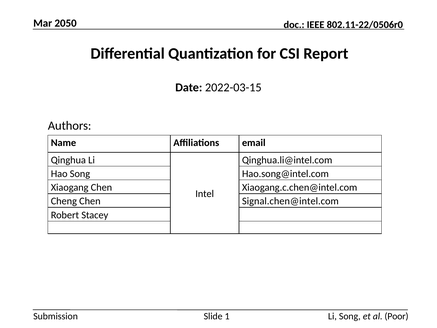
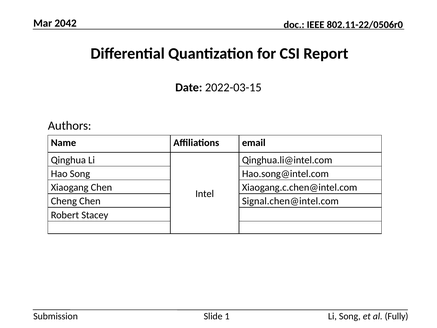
2050: 2050 -> 2042 (66, 23)
Poor: Poor -> Fully (397, 316)
